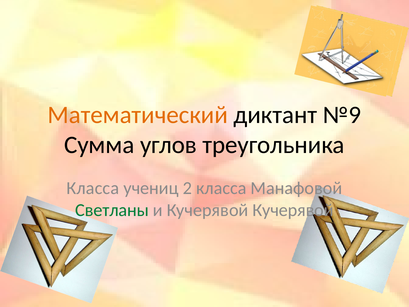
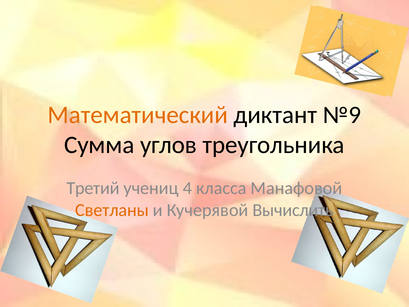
Класса: Класса -> Третий (93, 188)
2: 2 -> 4 (187, 188)
Светланы colour: green -> orange (112, 210)
Кучерявой Кучерявой: Кучерявой -> Вычислить (293, 210)
